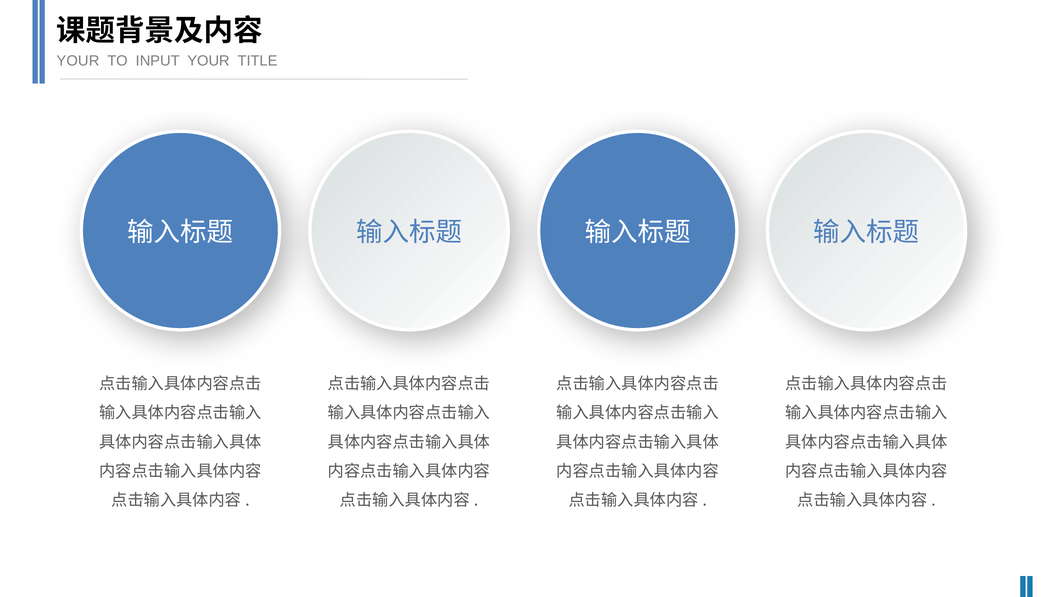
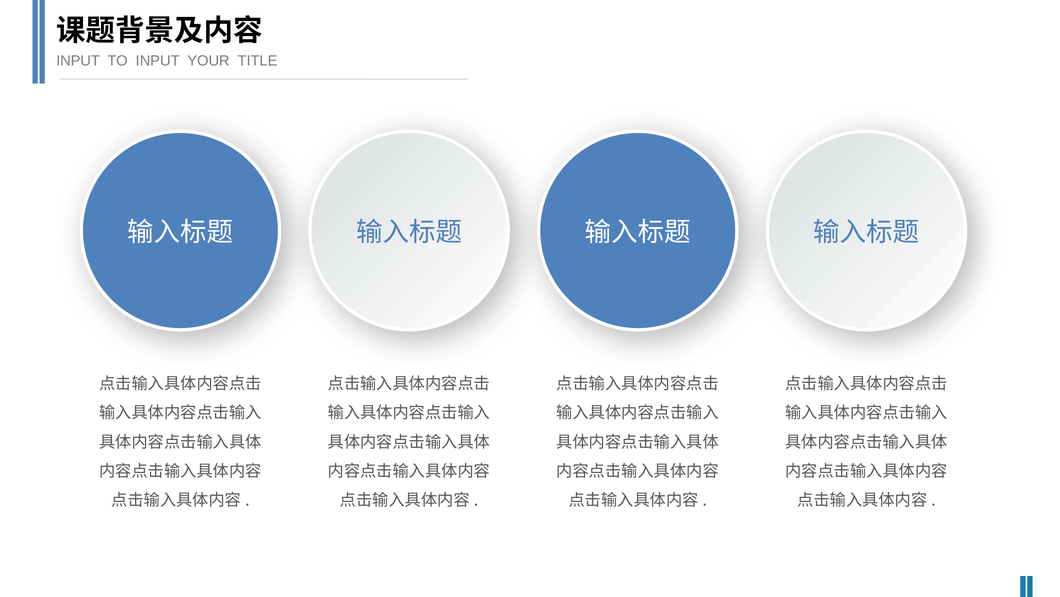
YOUR: YOUR -> INPUT (78, 61)
